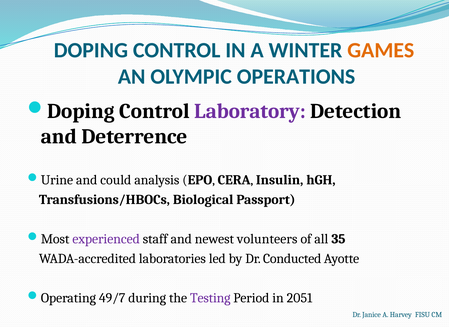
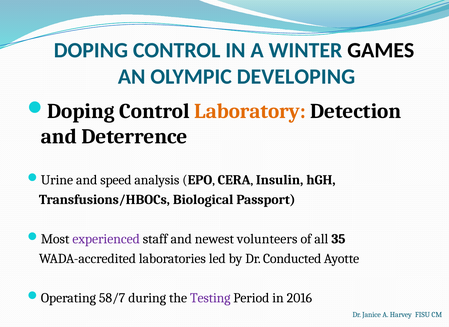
GAMES colour: orange -> black (381, 50)
OPERATIONS: OPERATIONS -> DEVELOPING (296, 77)
Laboratory colour: purple -> orange (250, 111)
could: could -> speed (116, 180)
49/7: 49/7 -> 58/7 (112, 298)
2051: 2051 -> 2016 (299, 298)
